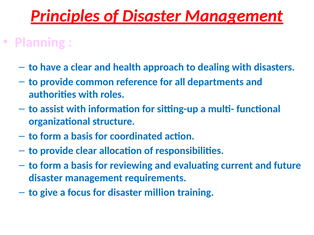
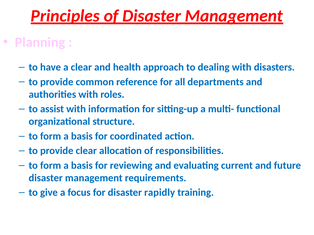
million: million -> rapidly (160, 193)
